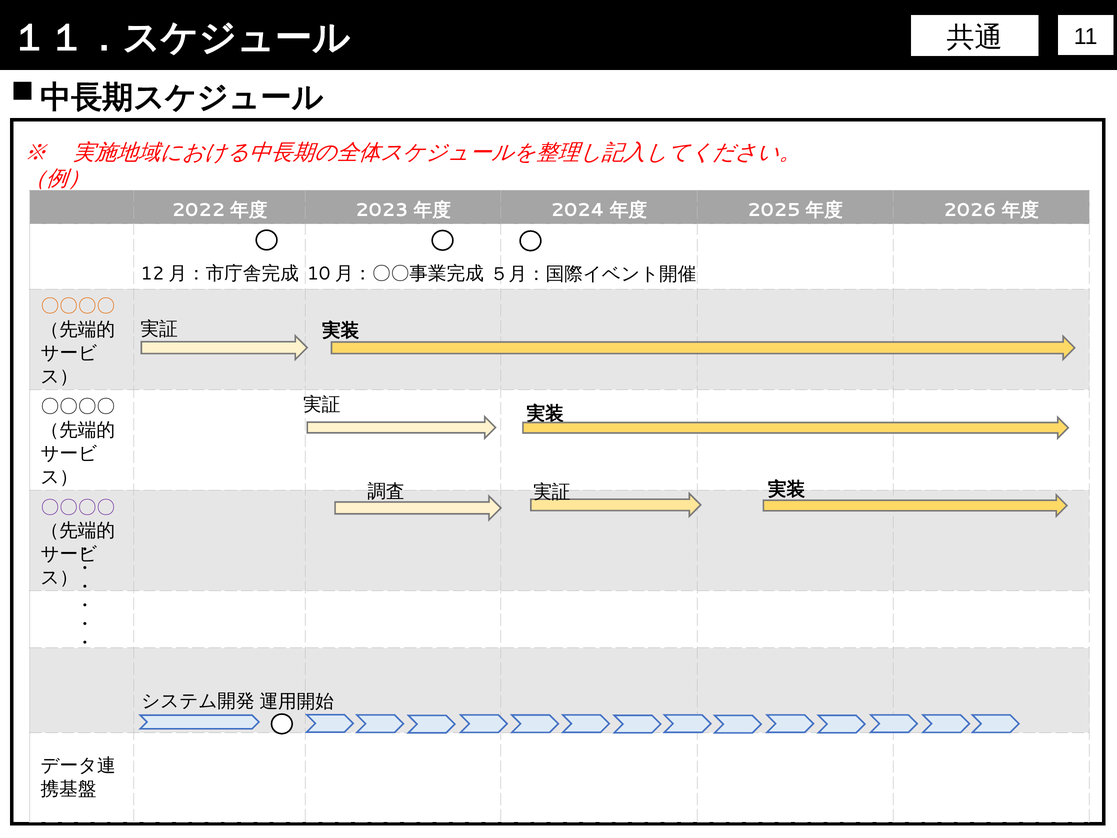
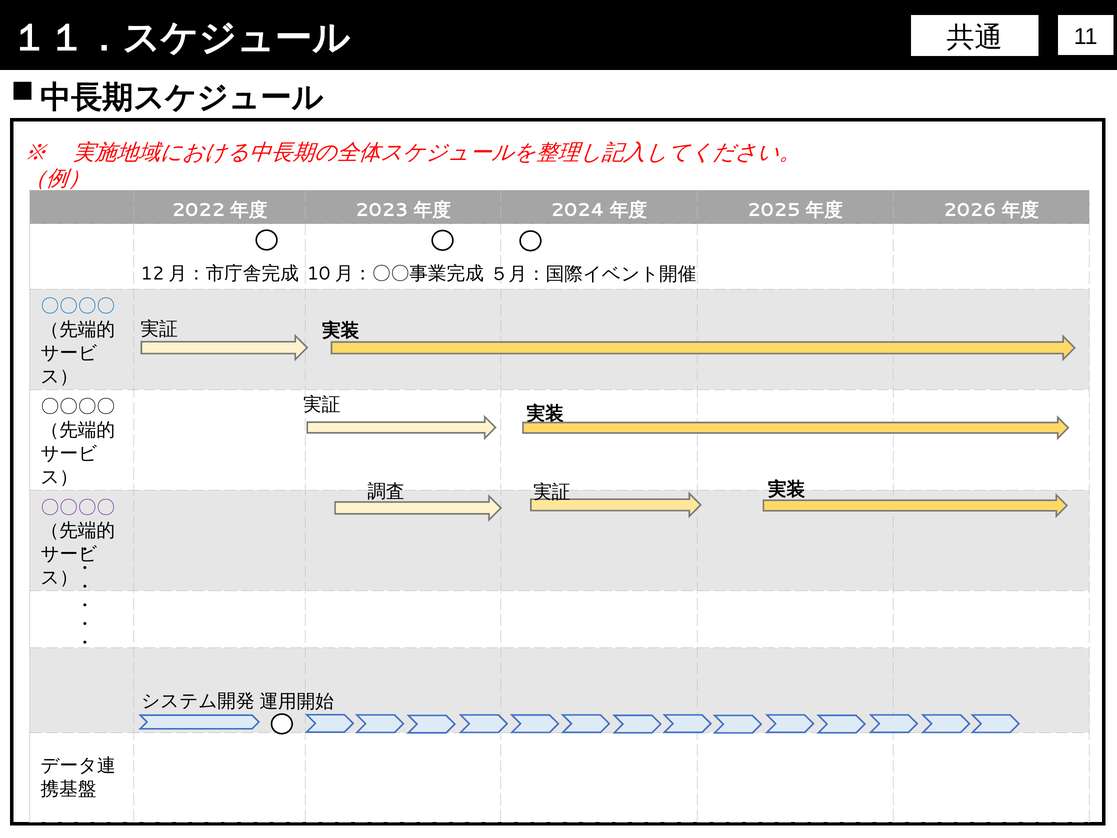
〇〇〇〇 colour: orange -> blue (78, 306)
